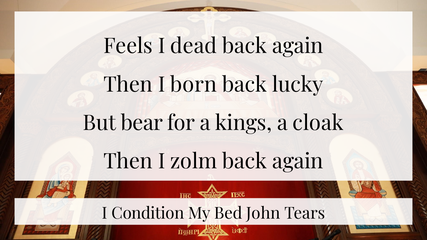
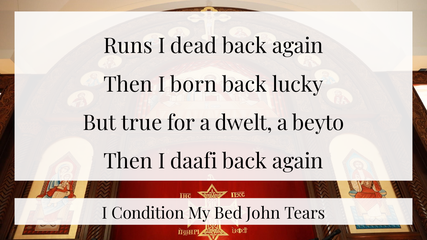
Feels: Feels -> Runs (128, 46)
bear: bear -> true (142, 123)
kings: kings -> dwelt (244, 123)
cloak: cloak -> beyto (318, 123)
zolm: zolm -> daafi (194, 162)
